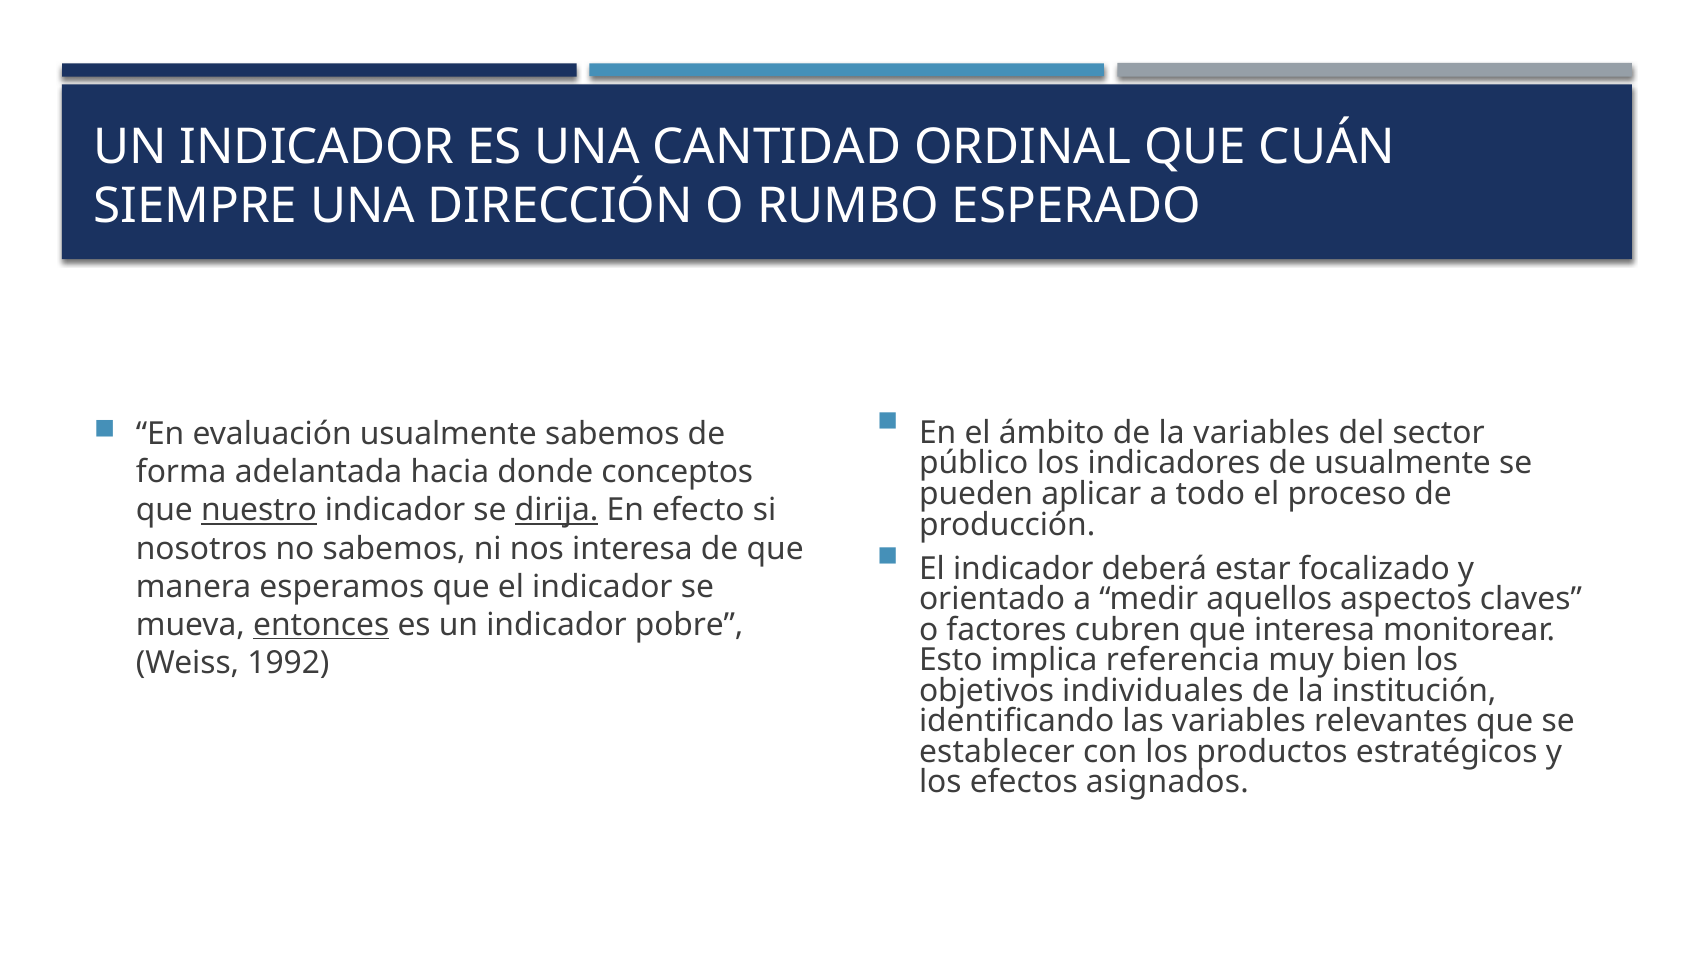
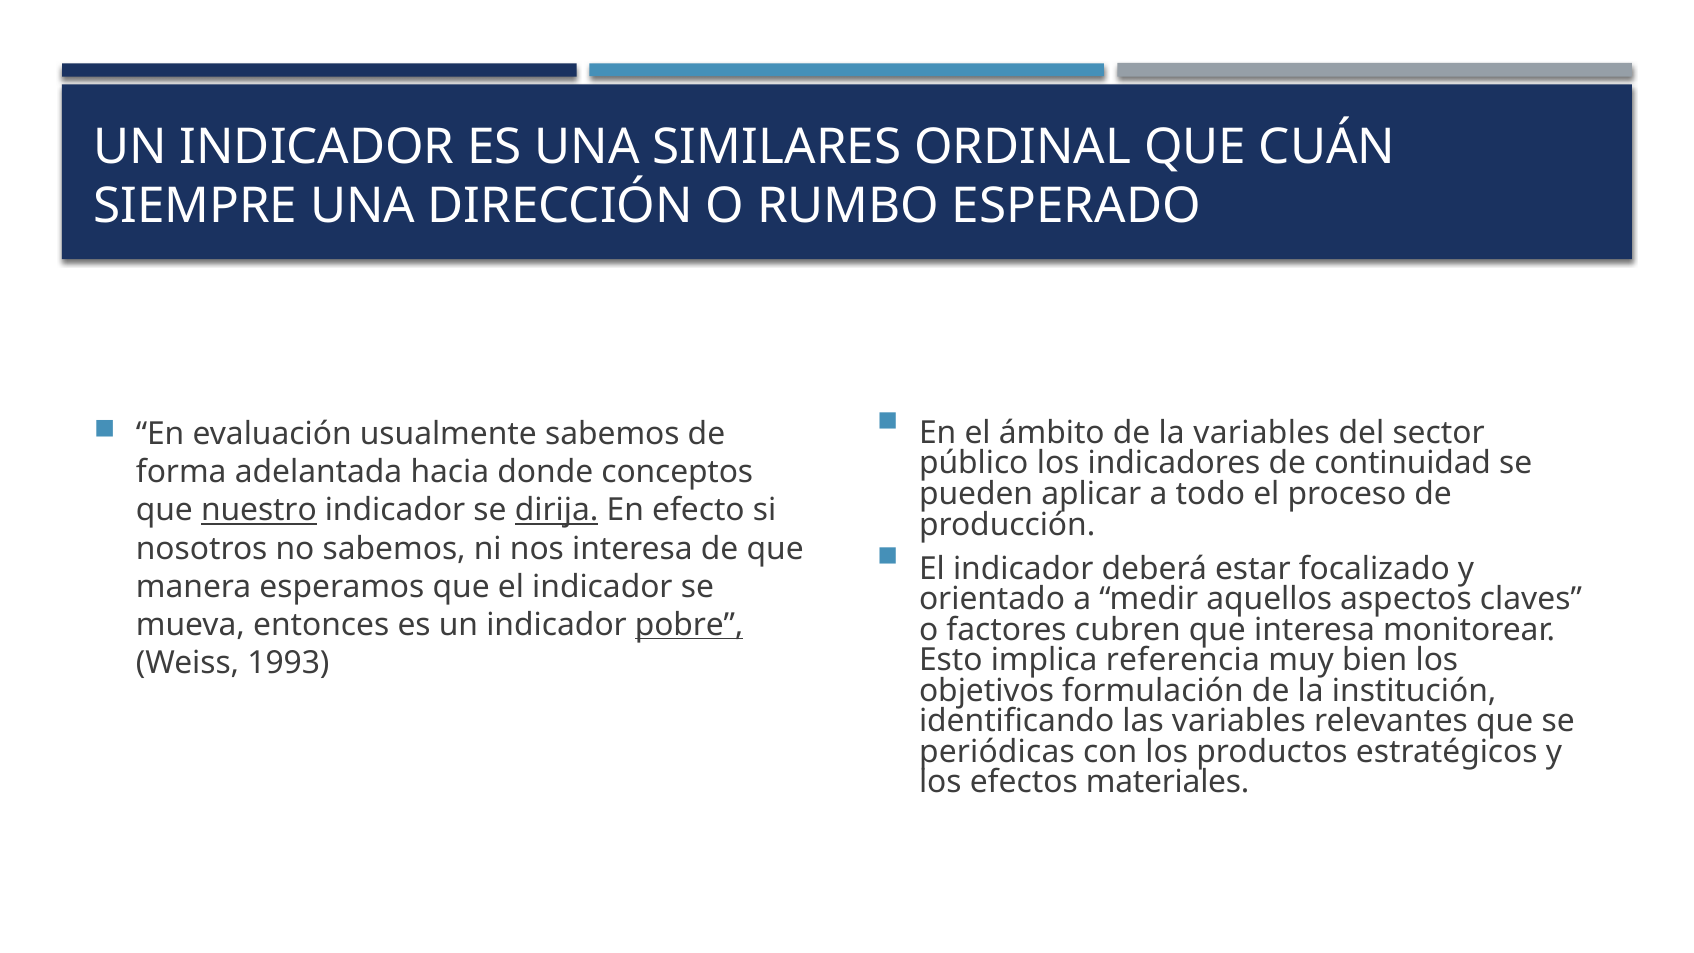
CANTIDAD: CANTIDAD -> SIMILARES (777, 147)
de usualmente: usualmente -> continuidad (1403, 463)
entonces underline: present -> none (321, 625)
pobre underline: none -> present (689, 625)
1992: 1992 -> 1993 (288, 663)
individuales: individuales -> formulación (1153, 691)
establecer: establecer -> periódicas (997, 752)
asignados: asignados -> materiales (1168, 782)
